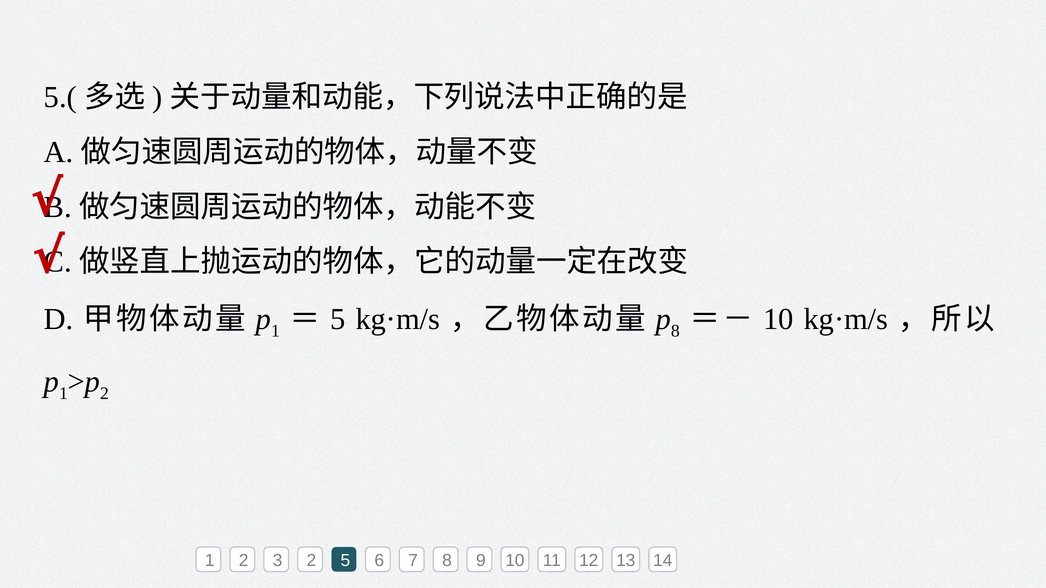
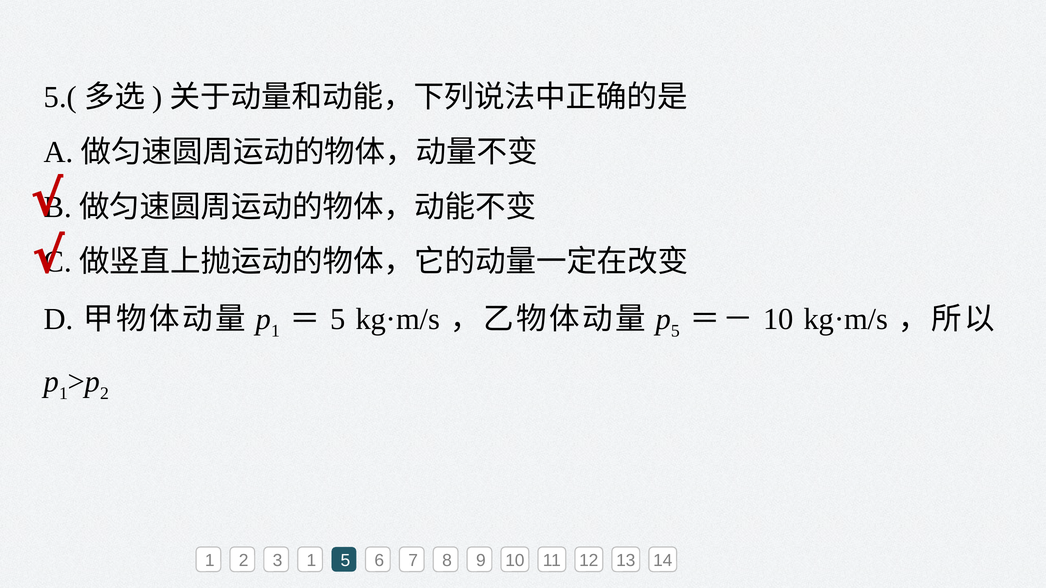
8: 8 -> 5 (675, 331)
3 2: 2 -> 1 (311, 561)
